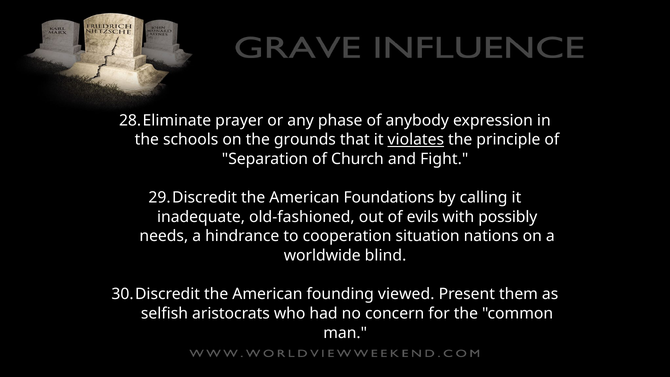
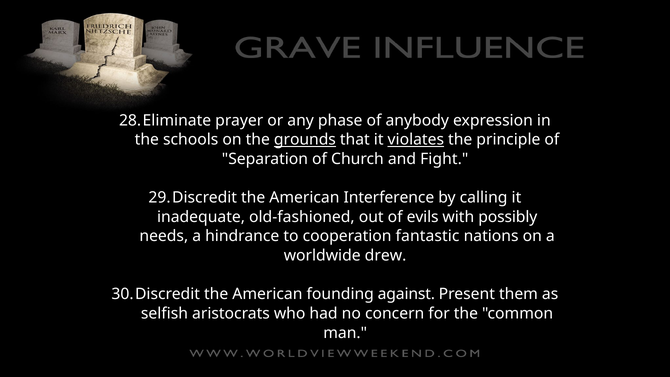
grounds underline: none -> present (305, 140)
Foundations: Foundations -> Interference (389, 198)
situation: situation -> fantastic (428, 236)
blind: blind -> drew (386, 255)
viewed: viewed -> against (406, 294)
